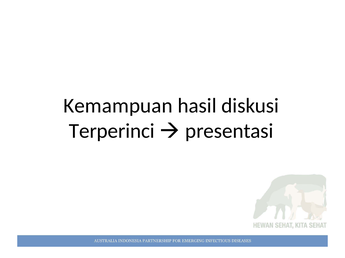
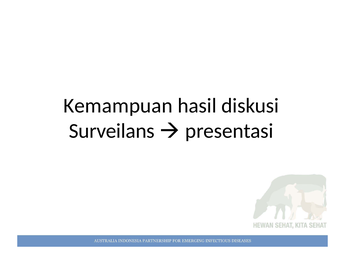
Terperinci: Terperinci -> Surveilans (112, 131)
